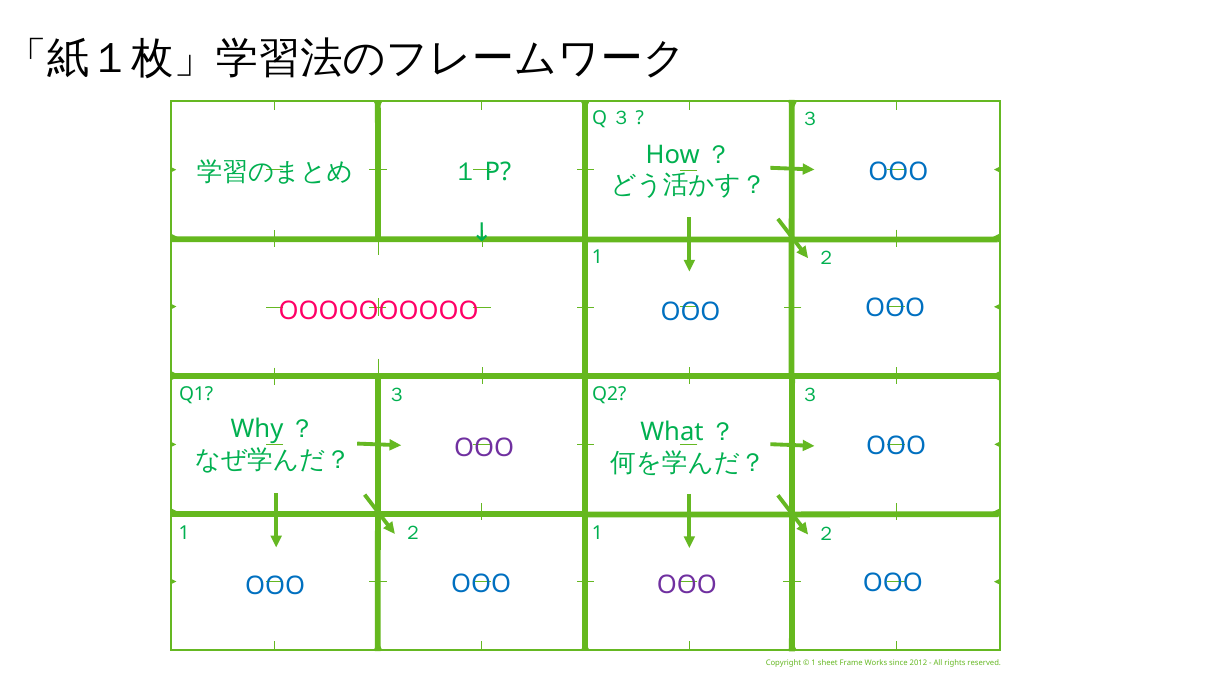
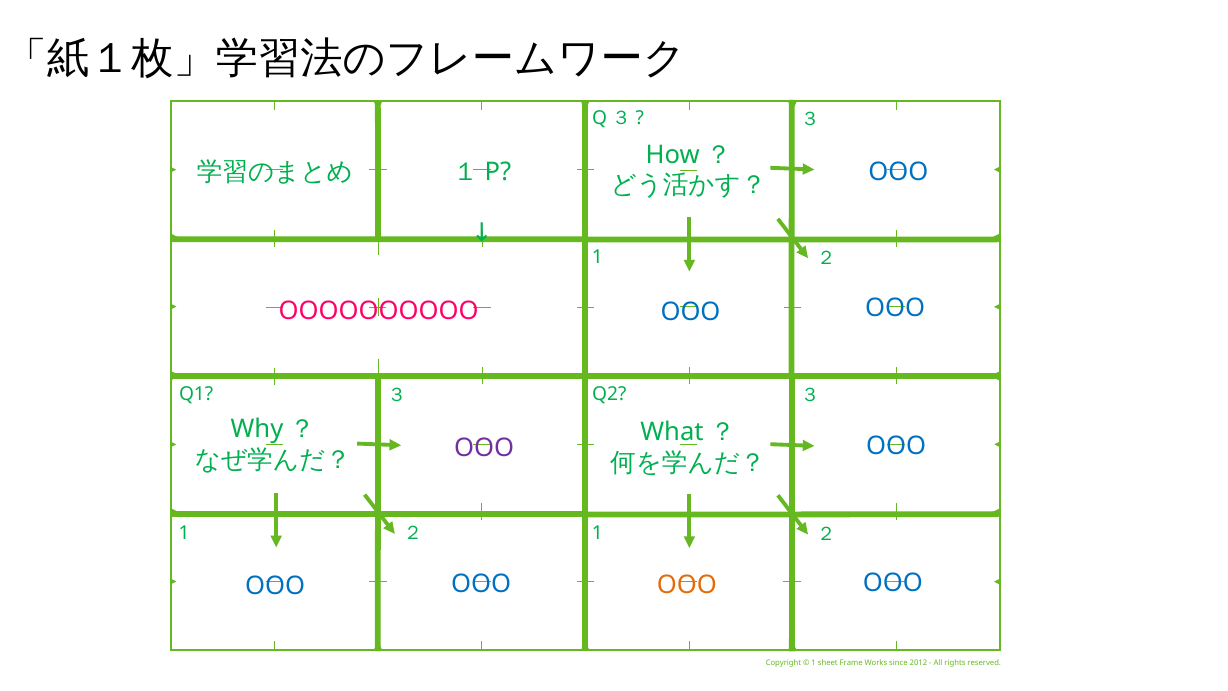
OOO colour: purple -> orange (687, 584)
